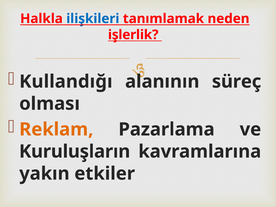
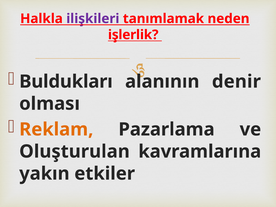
ilişkileri colour: blue -> purple (93, 19)
Kullandığı: Kullandığı -> Buldukları (66, 82)
süreç: süreç -> denir (236, 82)
Kuruluşların: Kuruluşların -> Oluşturulan (74, 151)
